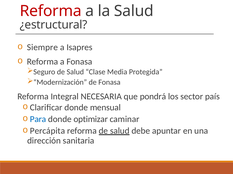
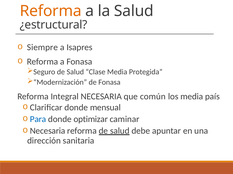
Reforma colour: red -> orange (51, 11)
pondrá: pondrá -> común (153, 97)
los sector: sector -> media (192, 97)
Percápita: Percápita -> Necesaria (48, 131)
